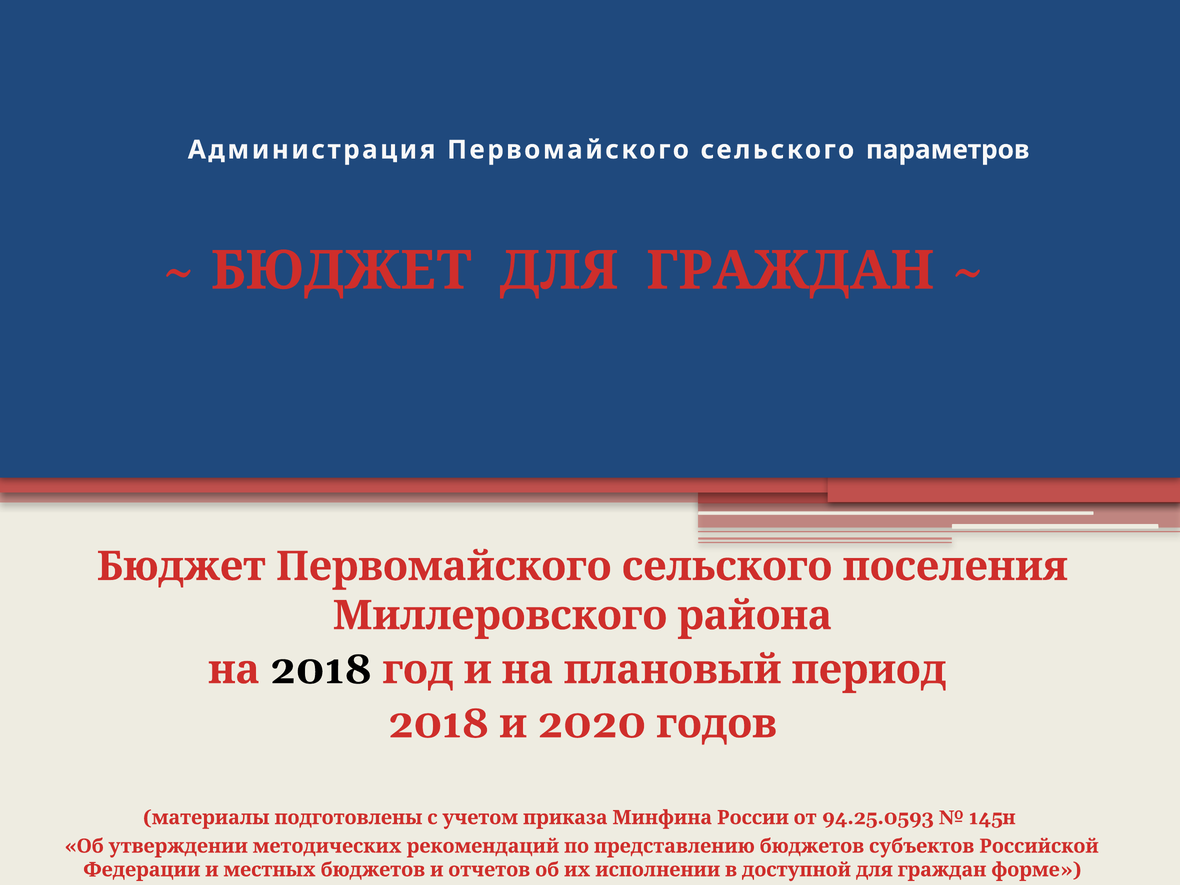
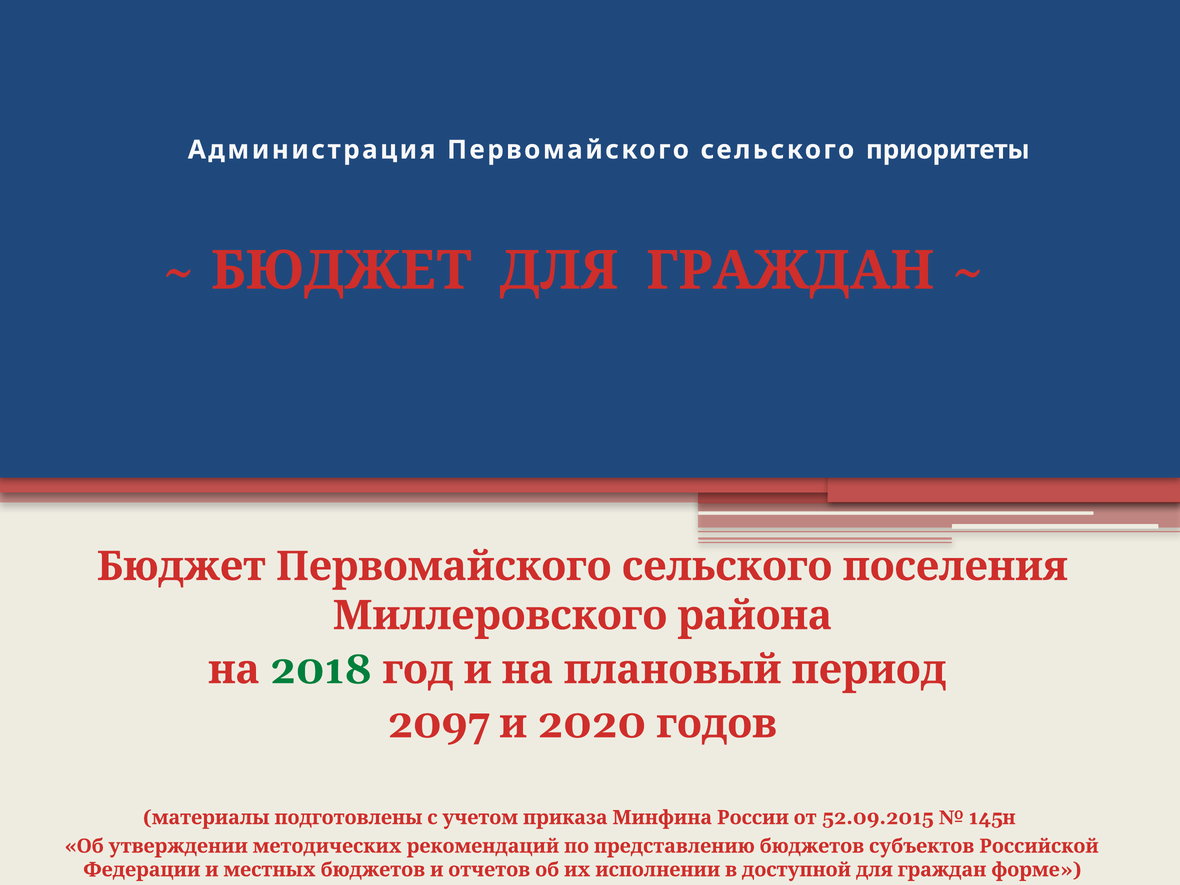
параметров: параметров -> приоритеты (948, 150)
2018 colour: black -> green (321, 670)
2018: 2018 -> 2097 (439, 724)
94.25.0593: 94.25.0593 -> 52.09.2015 (878, 818)
